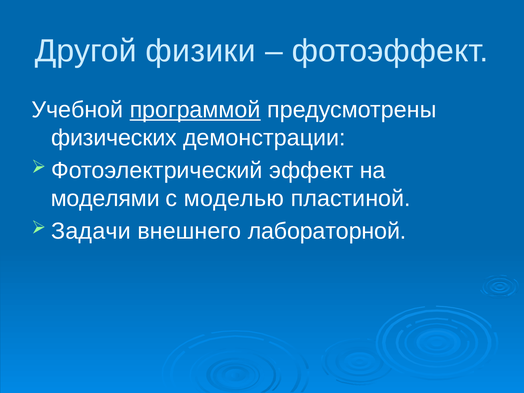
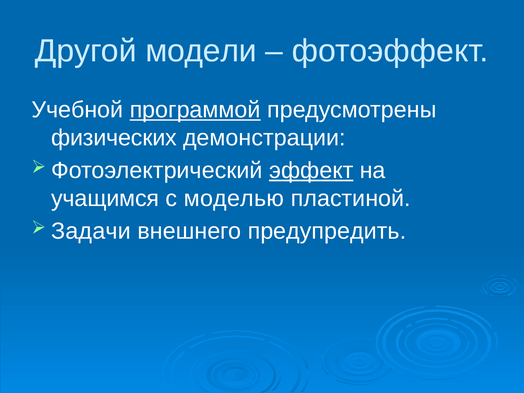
физики: физики -> модели (201, 51)
эффект underline: none -> present (311, 170)
моделями: моделями -> учащимся (105, 198)
лабораторной: лабораторной -> предупредить (327, 231)
